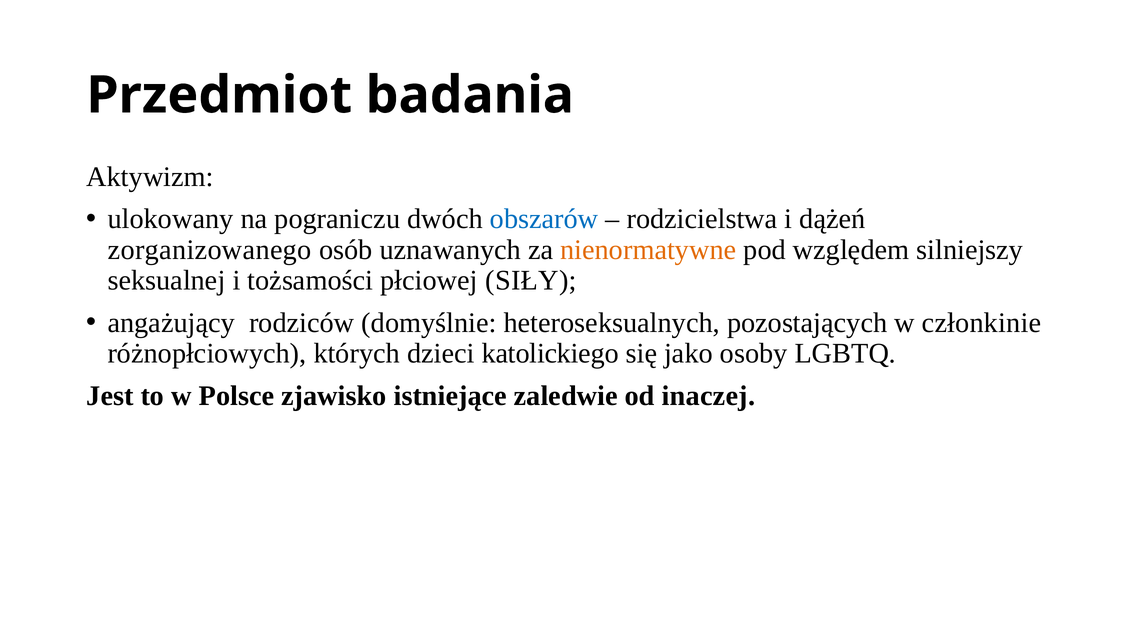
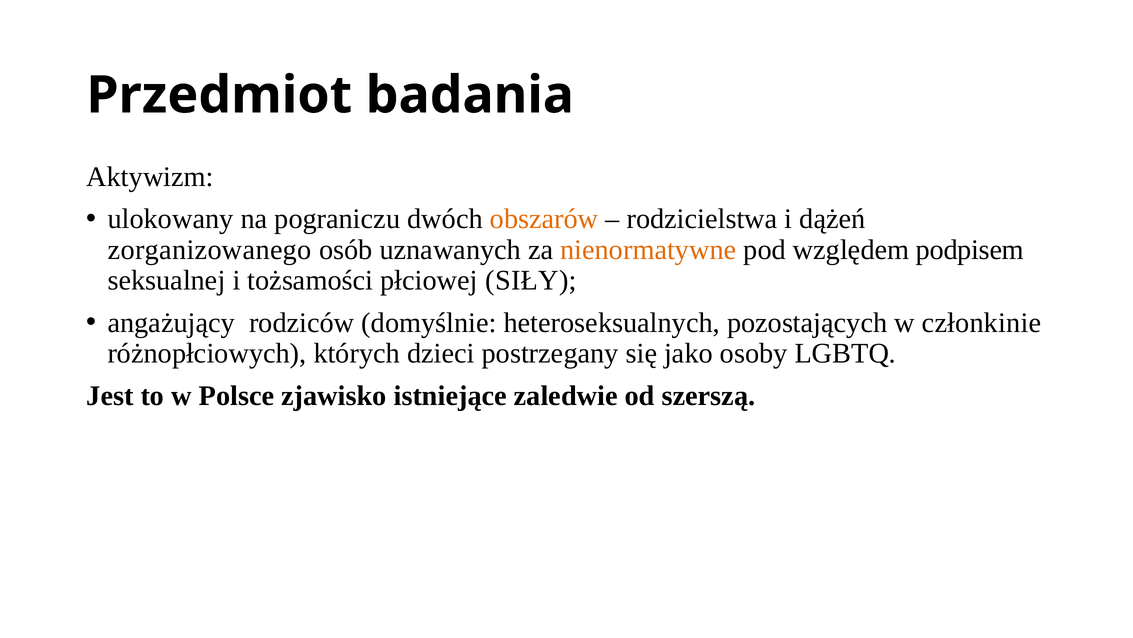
obszarów colour: blue -> orange (544, 219)
silniejszy: silniejszy -> podpisem (970, 249)
katolickiego: katolickiego -> postrzegany (550, 353)
inaczej: inaczej -> szerszą (708, 395)
